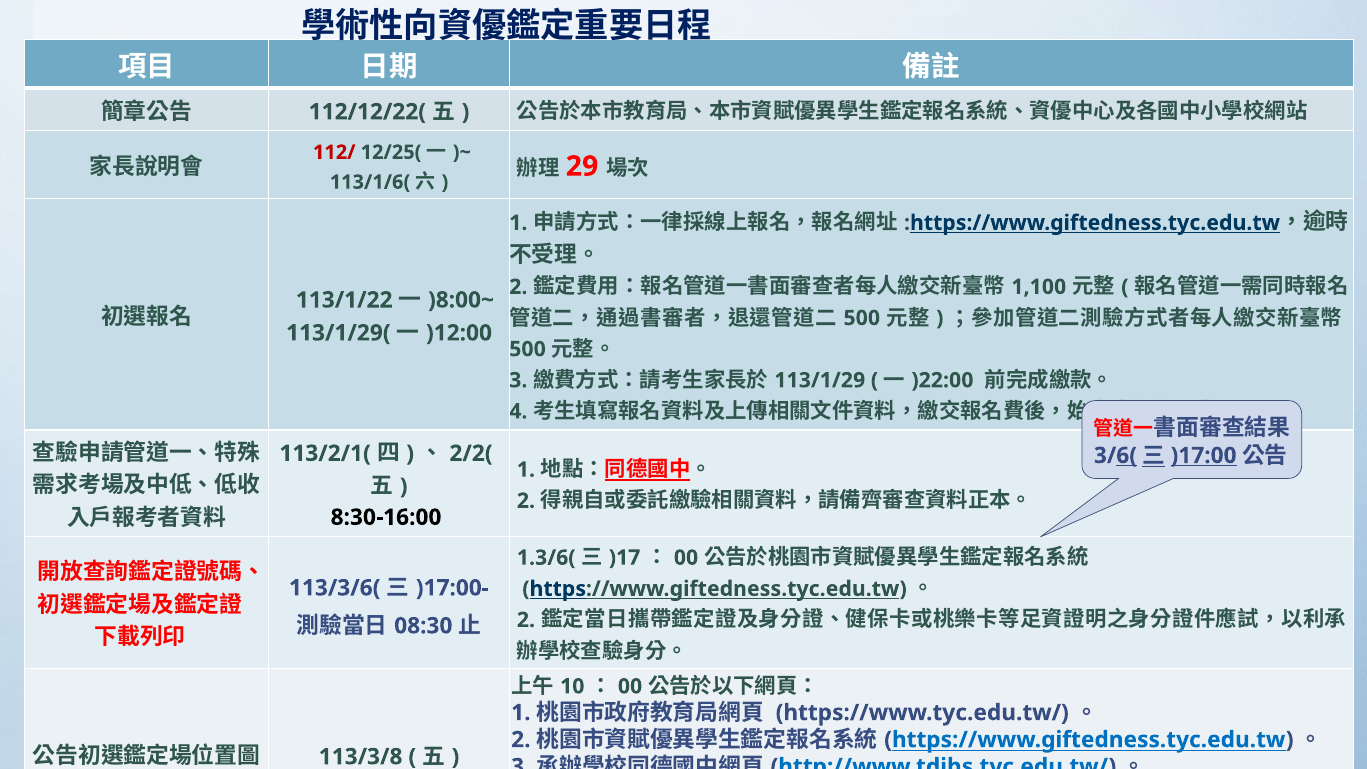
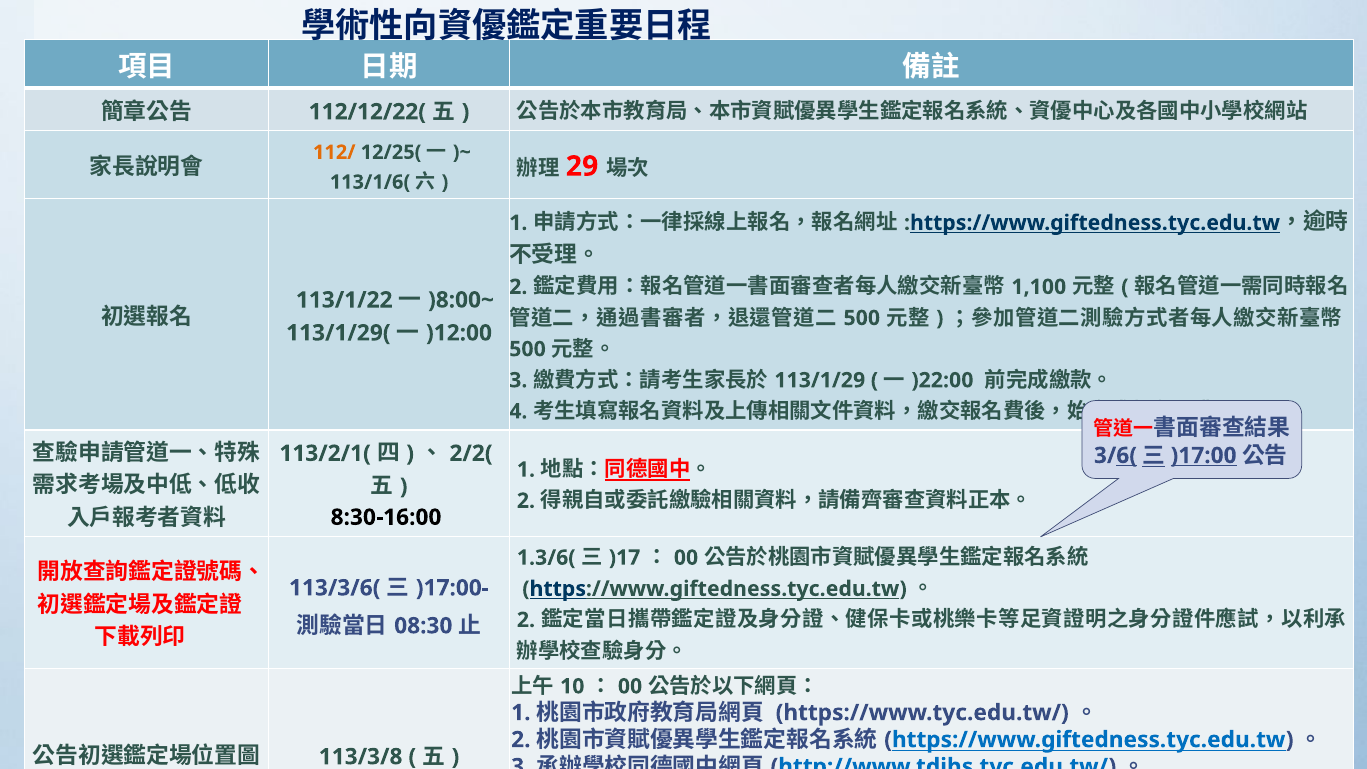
112/ colour: red -> orange (334, 152)
